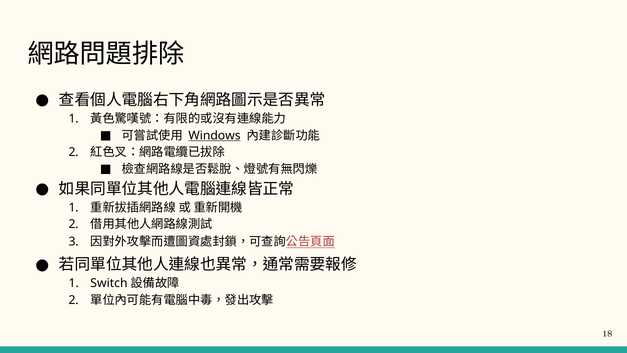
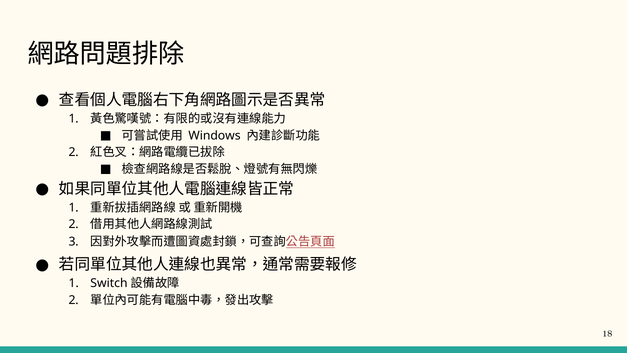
Windows underline: present -> none (215, 135)
